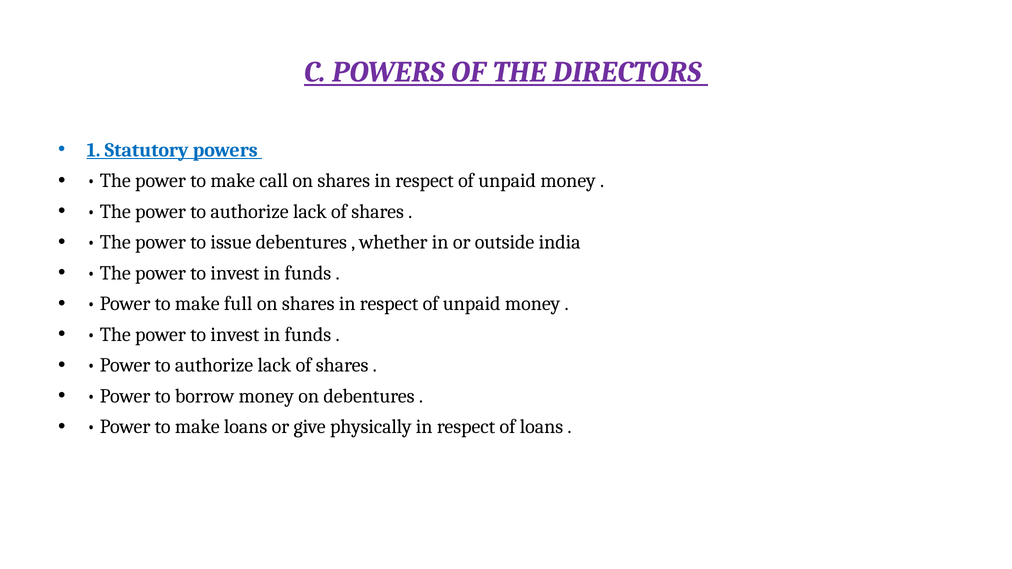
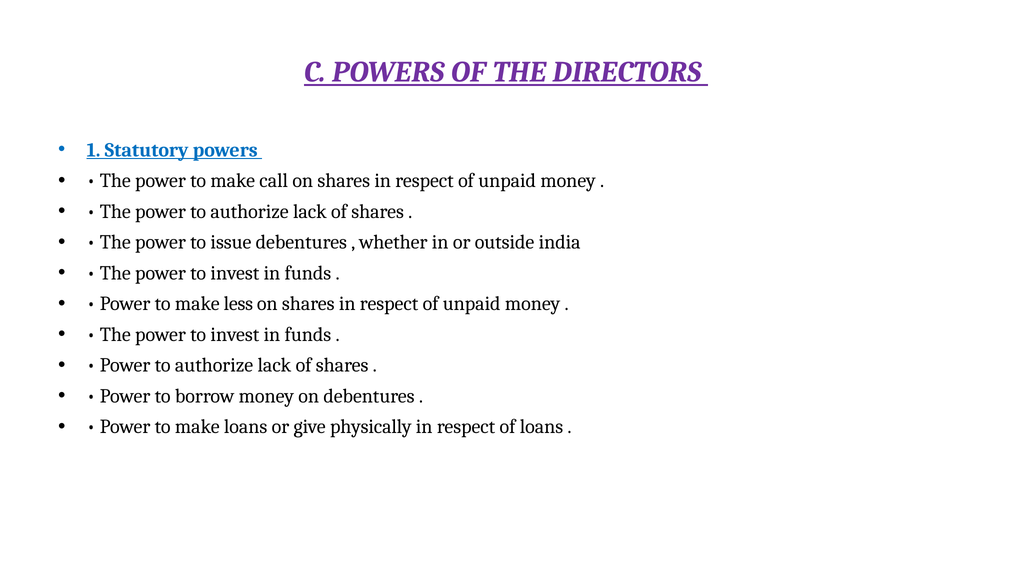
full: full -> less (238, 304)
